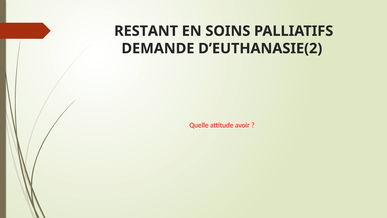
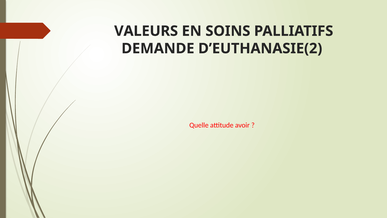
RESTANT: RESTANT -> VALEURS (146, 31)
